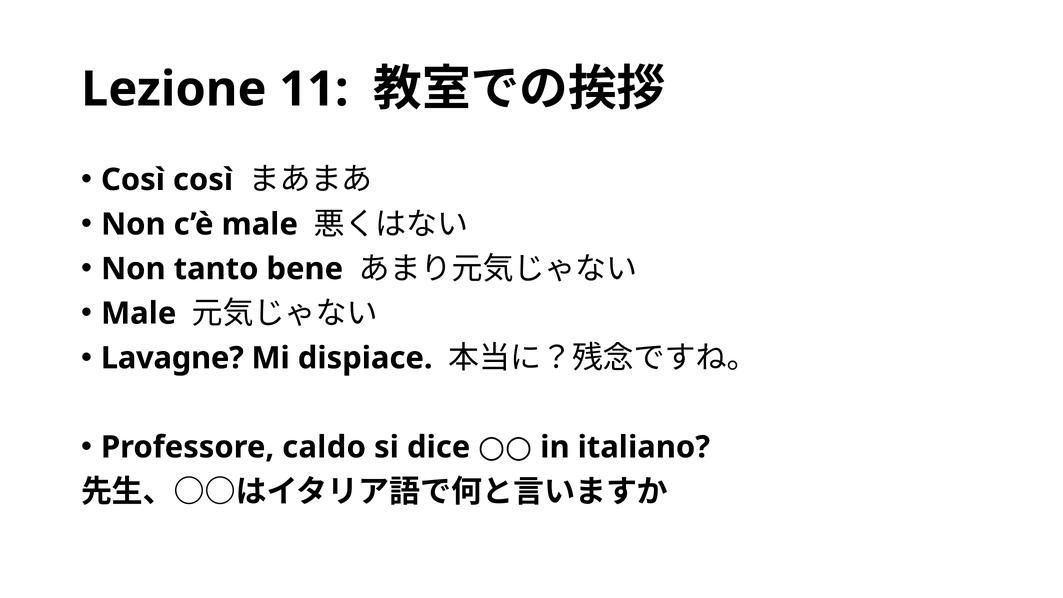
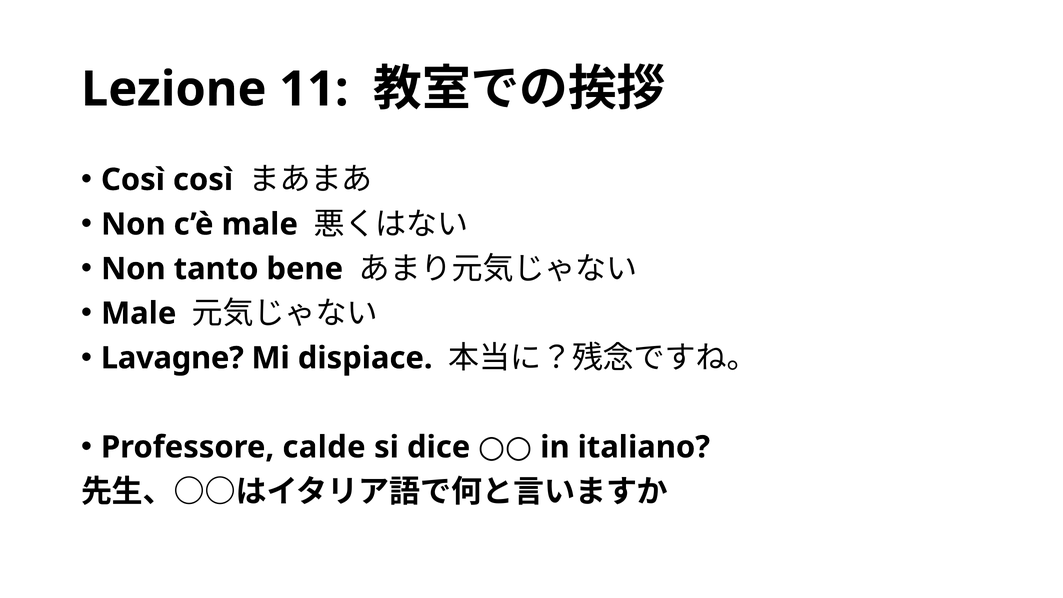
caldo: caldo -> calde (324, 447)
